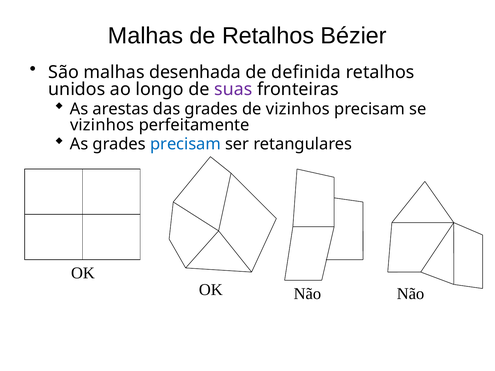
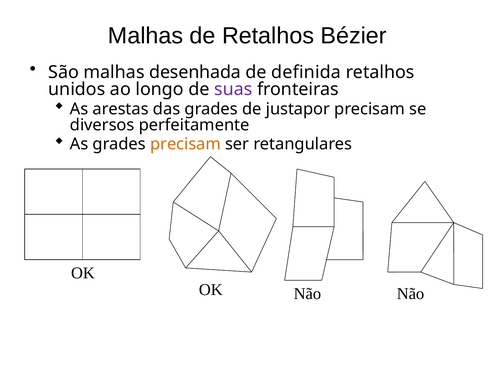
de vizinhos: vizinhos -> justapor (298, 109)
vizinhos: vizinhos -> diversos (102, 125)
precisam colour: blue -> orange (186, 144)
